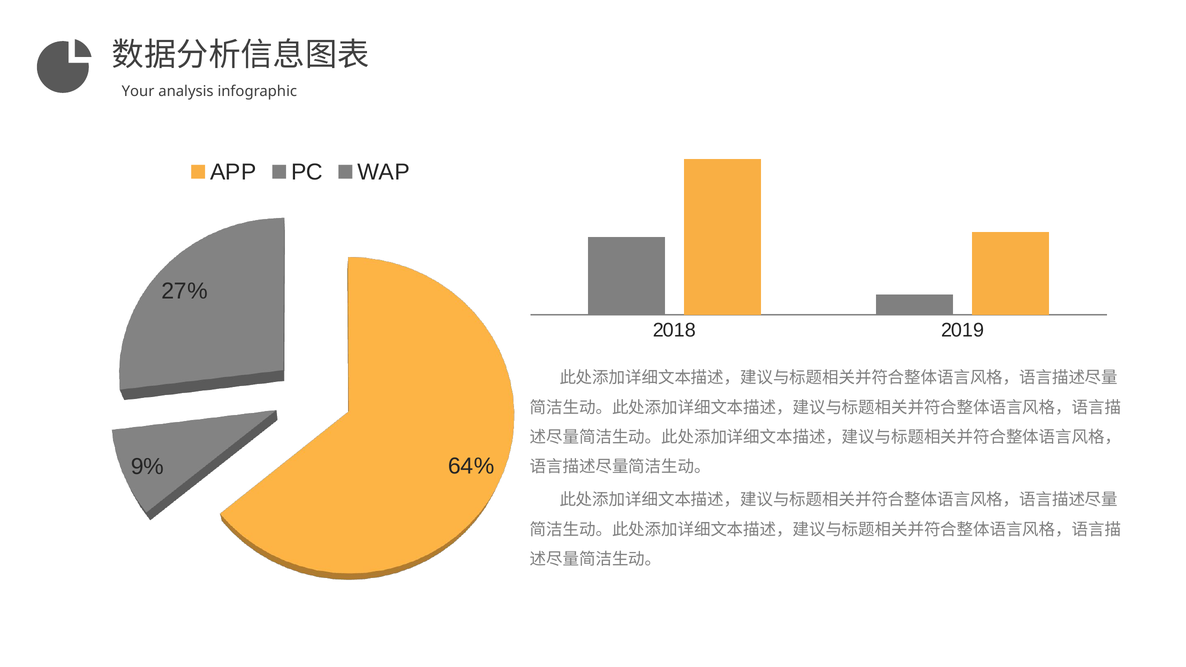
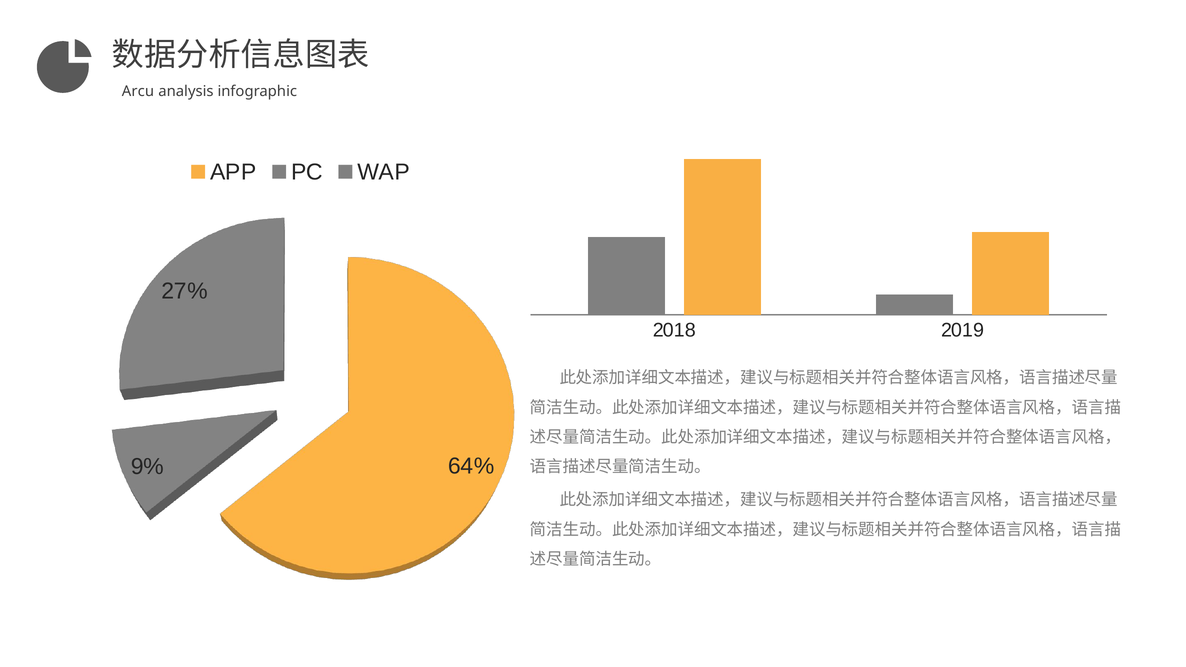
Your: Your -> Arcu (138, 91)
